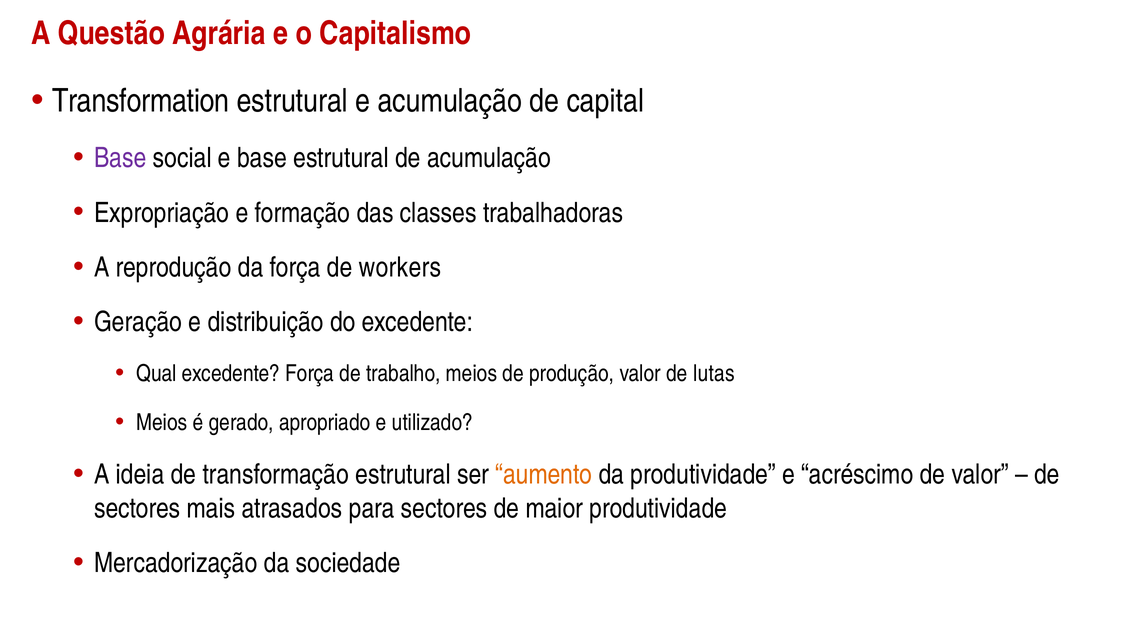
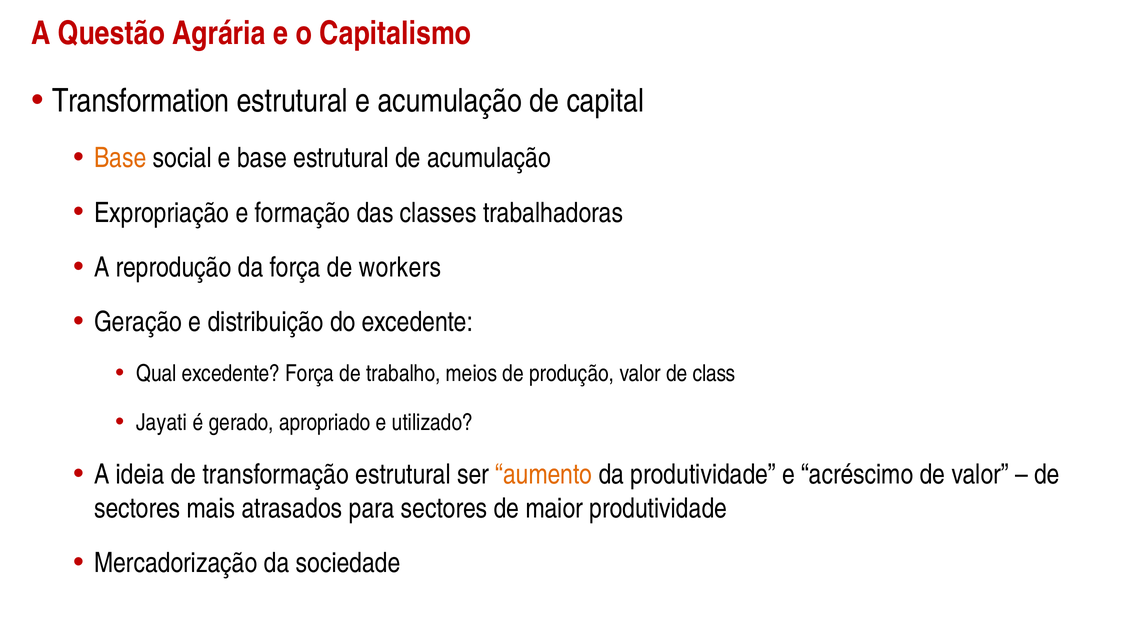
Base colour: purple -> orange (120, 158)
lutas: lutas -> class (714, 374)
Meios: Meios -> Jayati (162, 423)
